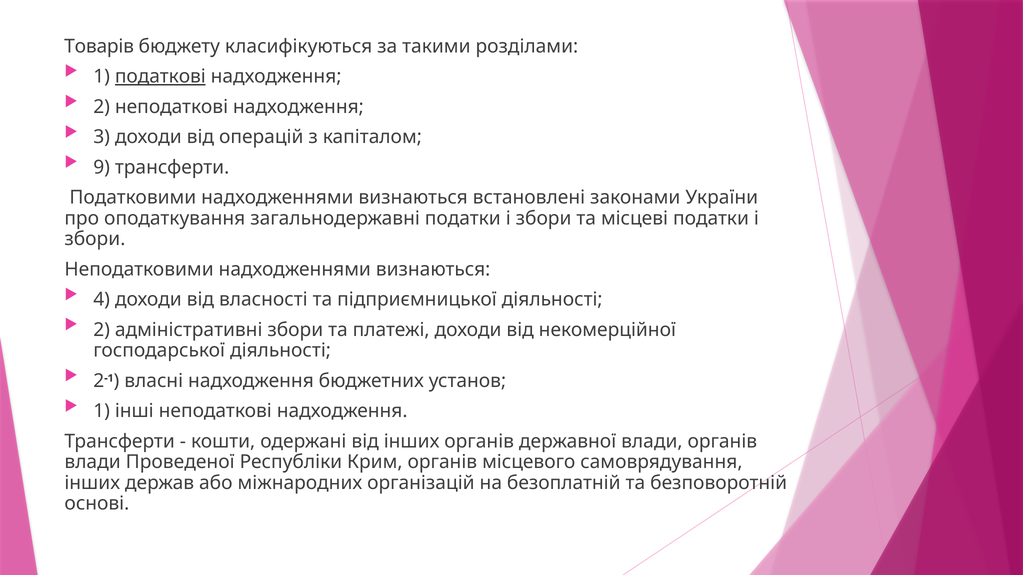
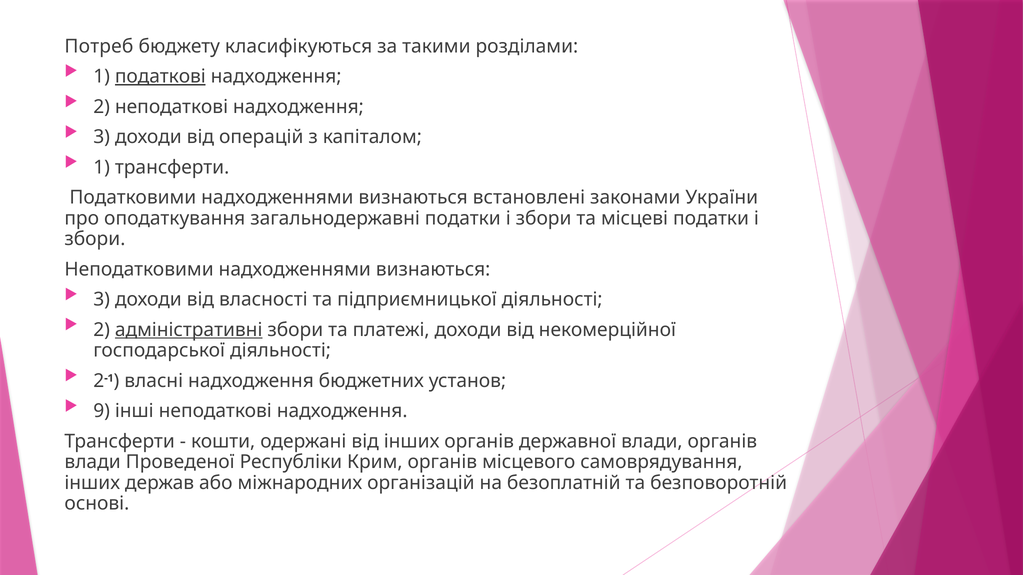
Товарів: Товарів -> Потреб (99, 46)
9: 9 -> 1 (102, 168)
4: 4 -> 3 (102, 300)
адміністративні underline: none -> present (189, 330)
1: 1 -> 9 (102, 411)
